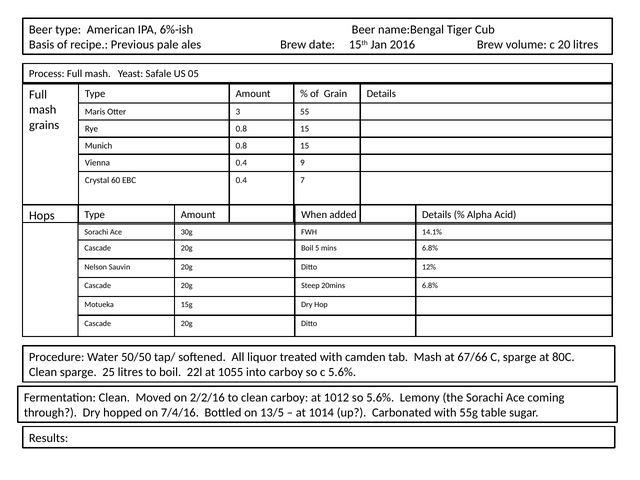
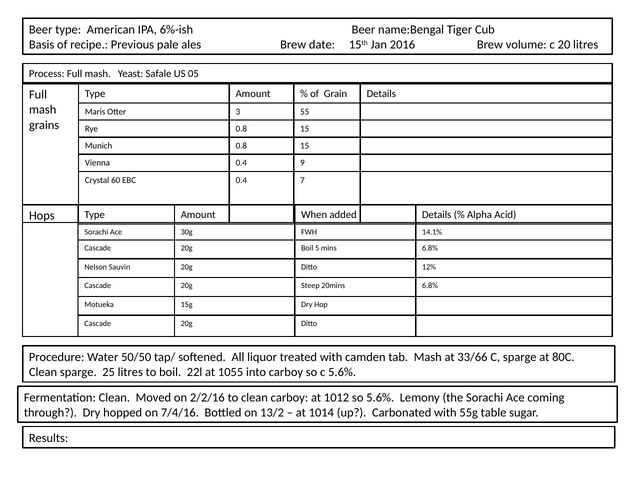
67/66: 67/66 -> 33/66 (472, 357)
13/5: 13/5 -> 13/2 (272, 413)
